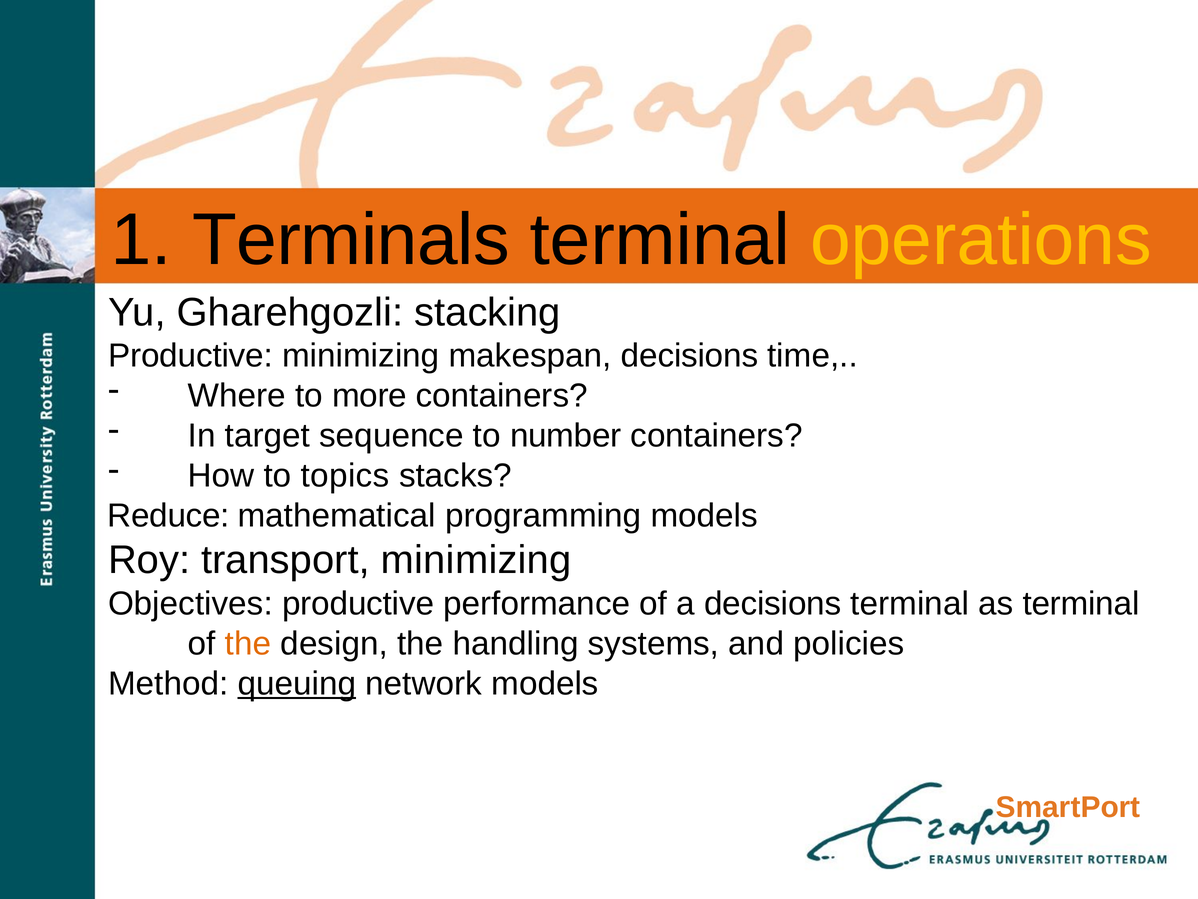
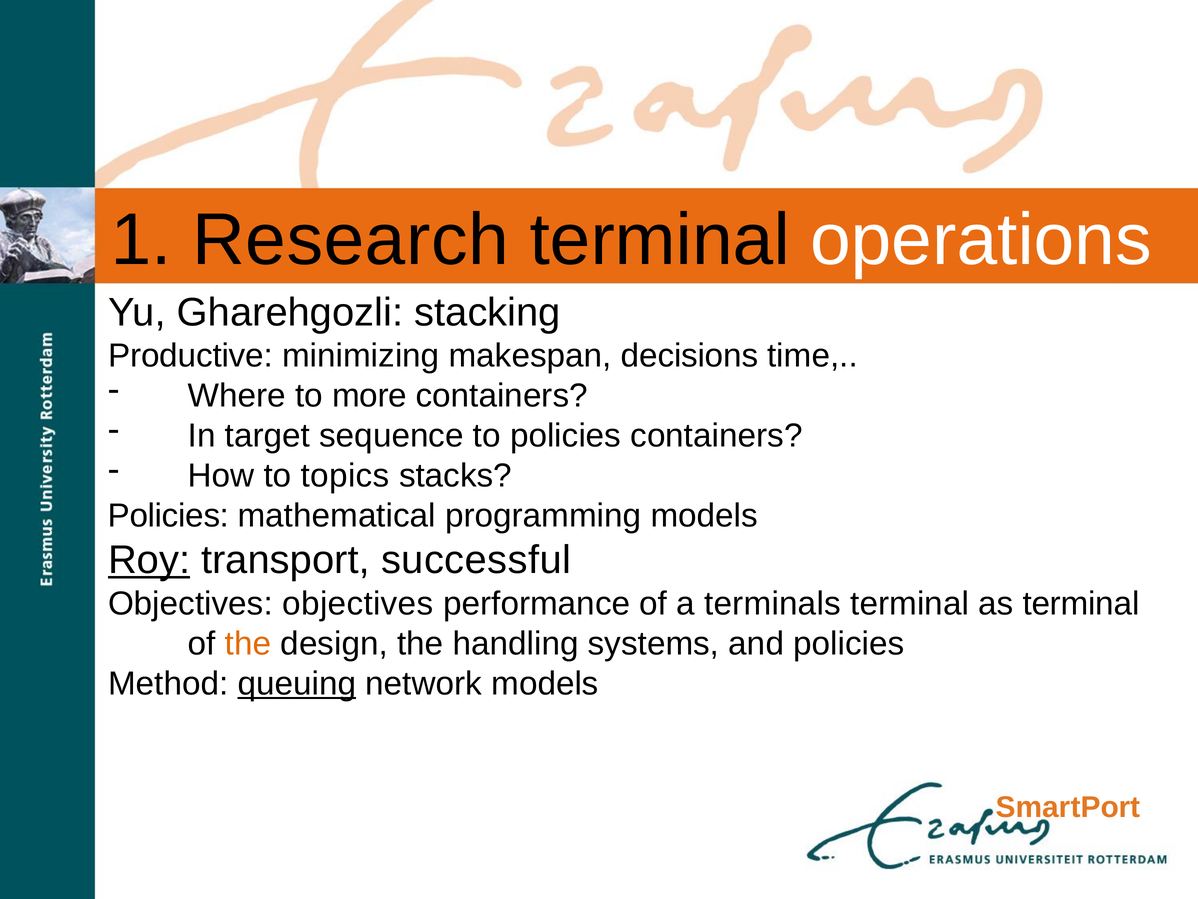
Terminals: Terminals -> Research (350, 240)
operations colour: yellow -> white (981, 240)
to number: number -> policies (566, 436)
Reduce: Reduce -> Policies (168, 515)
Roy underline: none -> present (149, 560)
transport minimizing: minimizing -> successful (476, 560)
Objectives productive: productive -> objectives (358, 603)
a decisions: decisions -> terminals (773, 603)
